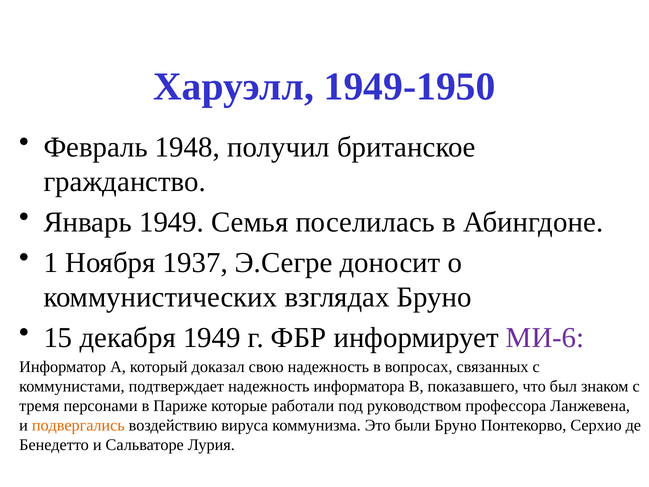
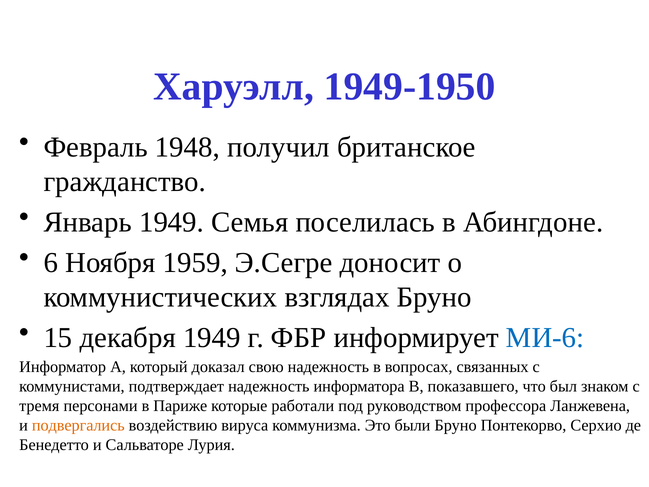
1: 1 -> 6 (51, 262)
1937: 1937 -> 1959 (195, 262)
МИ-6 colour: purple -> blue (545, 337)
